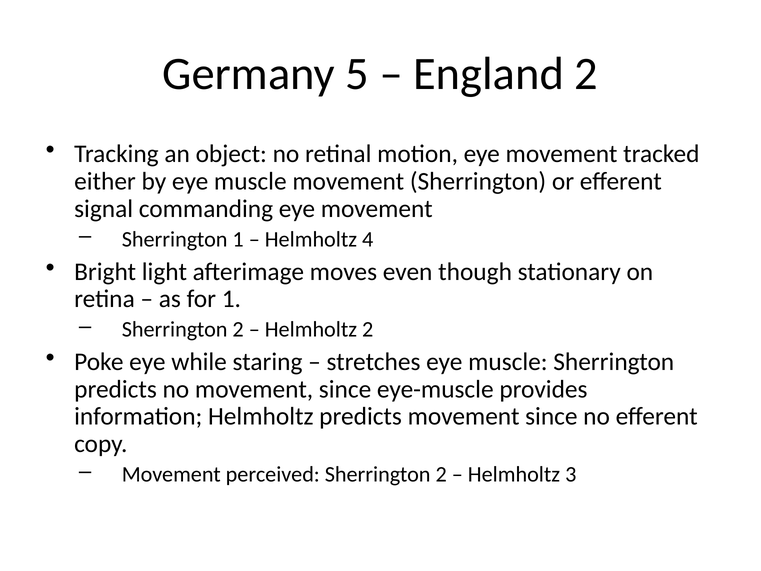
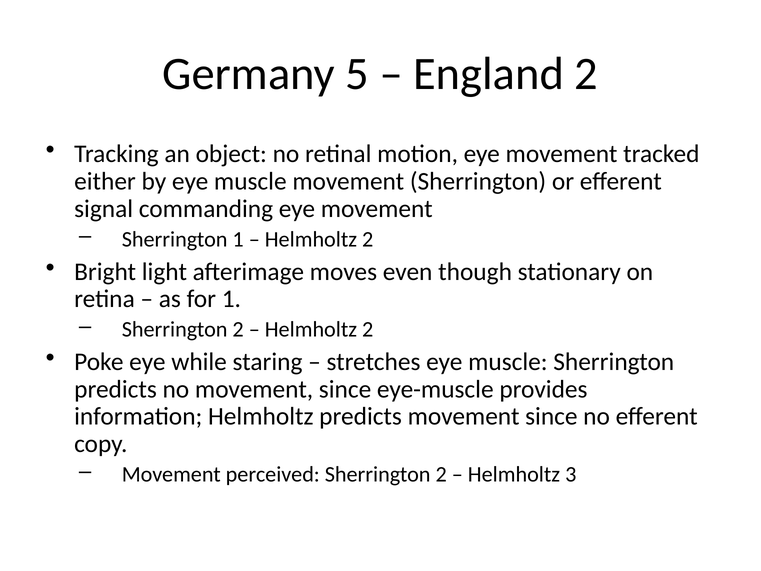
4: 4 -> 2 (368, 239)
